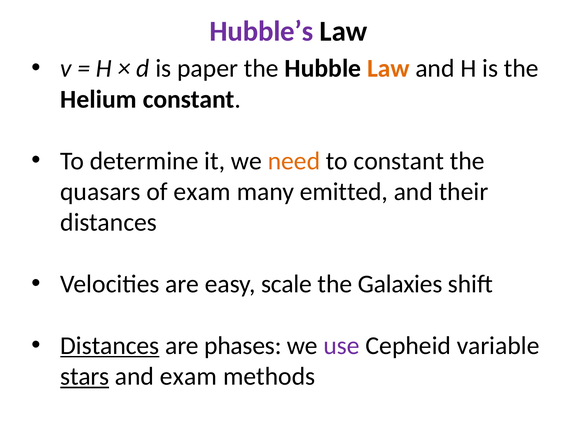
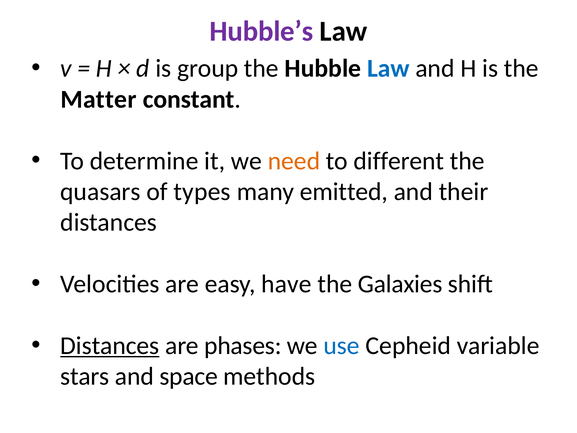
paper: paper -> group (208, 68)
Law colour: orange -> blue (388, 68)
Helium: Helium -> Matter (98, 99)
to constant: constant -> different (399, 161)
of exam: exam -> types (202, 192)
scale: scale -> have (286, 284)
use colour: purple -> blue (342, 345)
stars underline: present -> none (85, 376)
and exam: exam -> space (189, 376)
